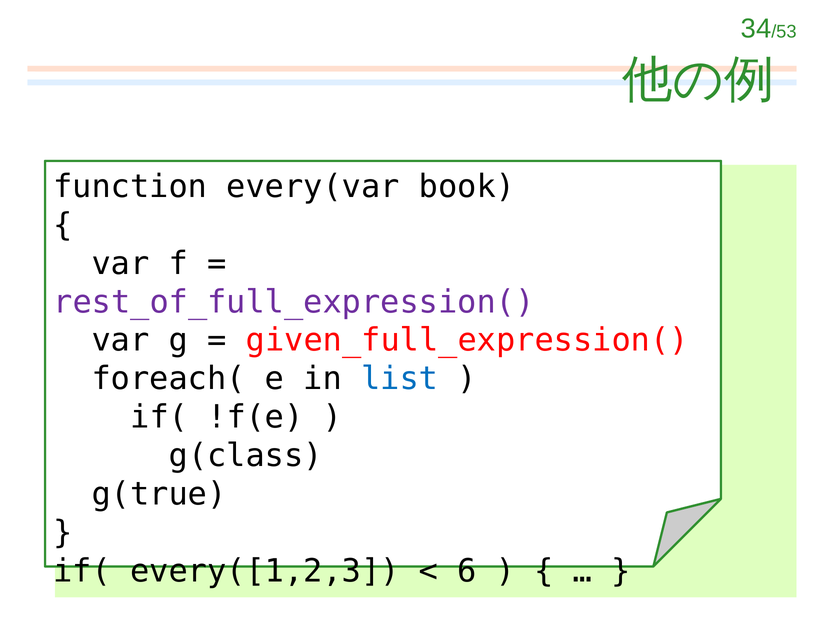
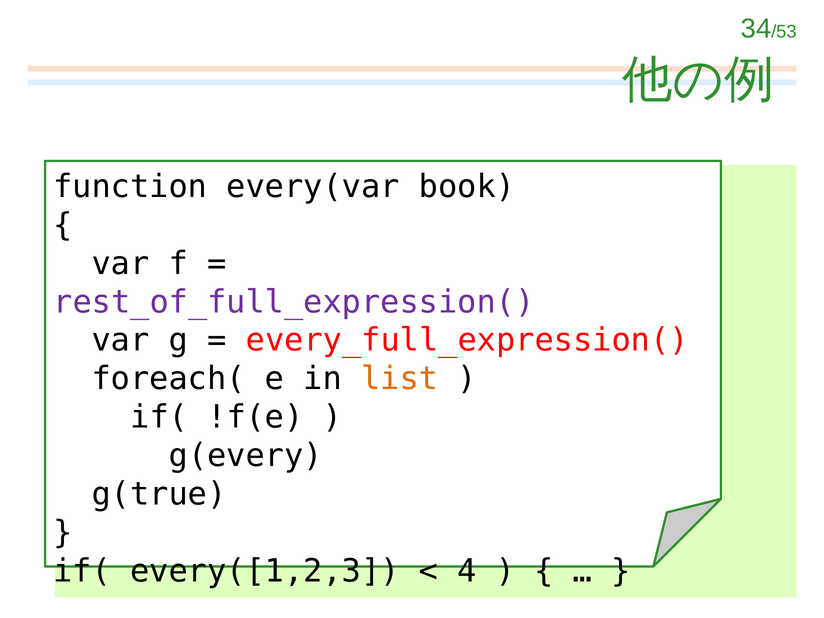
given_full_expression(: given_full_expression( -> every_full_expression( (467, 340)
list colour: blue -> orange (400, 379)
g(class: g(class -> g(every (246, 456)
6: 6 -> 4 (467, 571)
